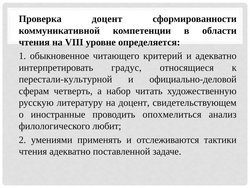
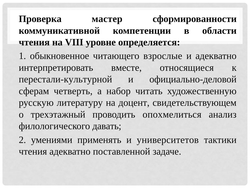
Проверка доцент: доцент -> мастер (107, 19)
критерий: критерий -> взрослые (163, 56)
градус: градус -> вместе (126, 67)
иностранные: иностранные -> трехэтажный (58, 114)
любит: любит -> давать (107, 126)
отслеживаются: отслеживаются -> университетов (168, 139)
